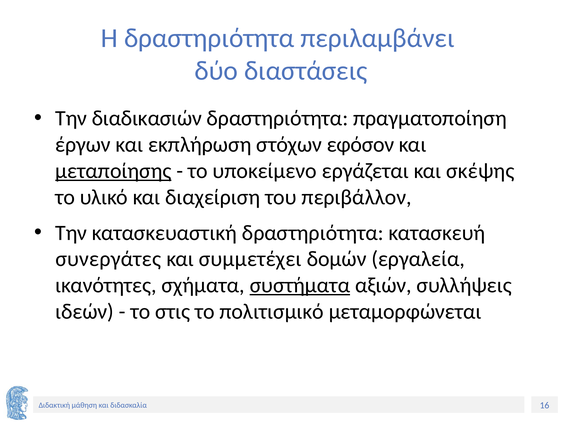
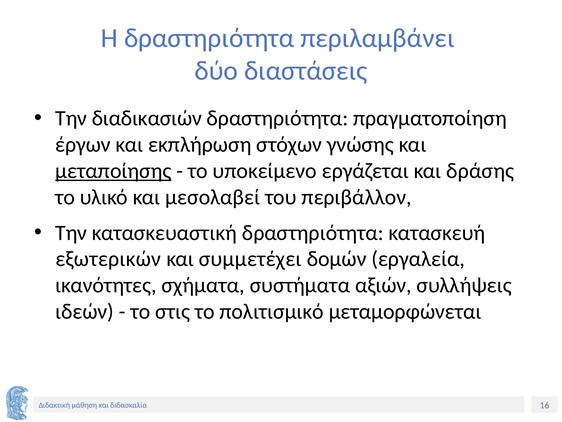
εφόσον: εφόσον -> γνώσης (360, 144)
σκέψης: σκέψης -> δράσης (480, 171)
διαχείριση: διαχείριση -> μεσολαβεί (213, 197)
συνεργάτες: συνεργάτες -> εξωτερικών (108, 259)
συστήματα underline: present -> none (300, 285)
